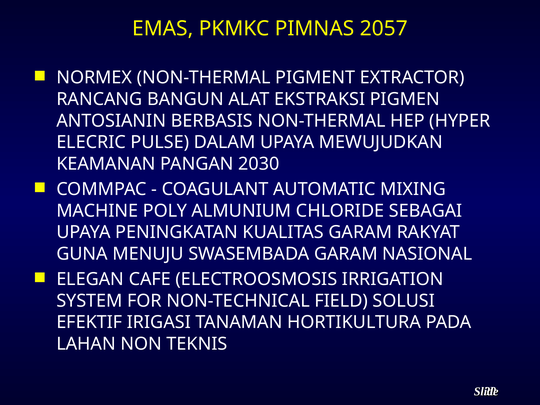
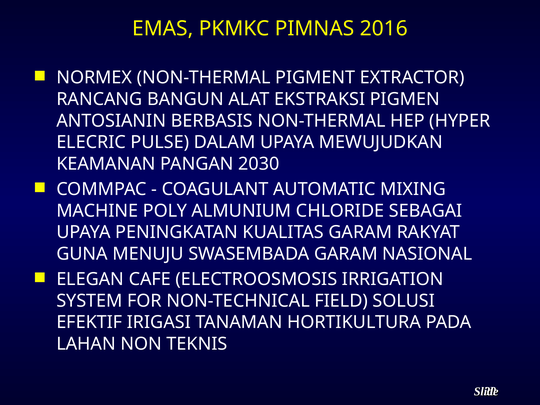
2057: 2057 -> 2016 (384, 28)
